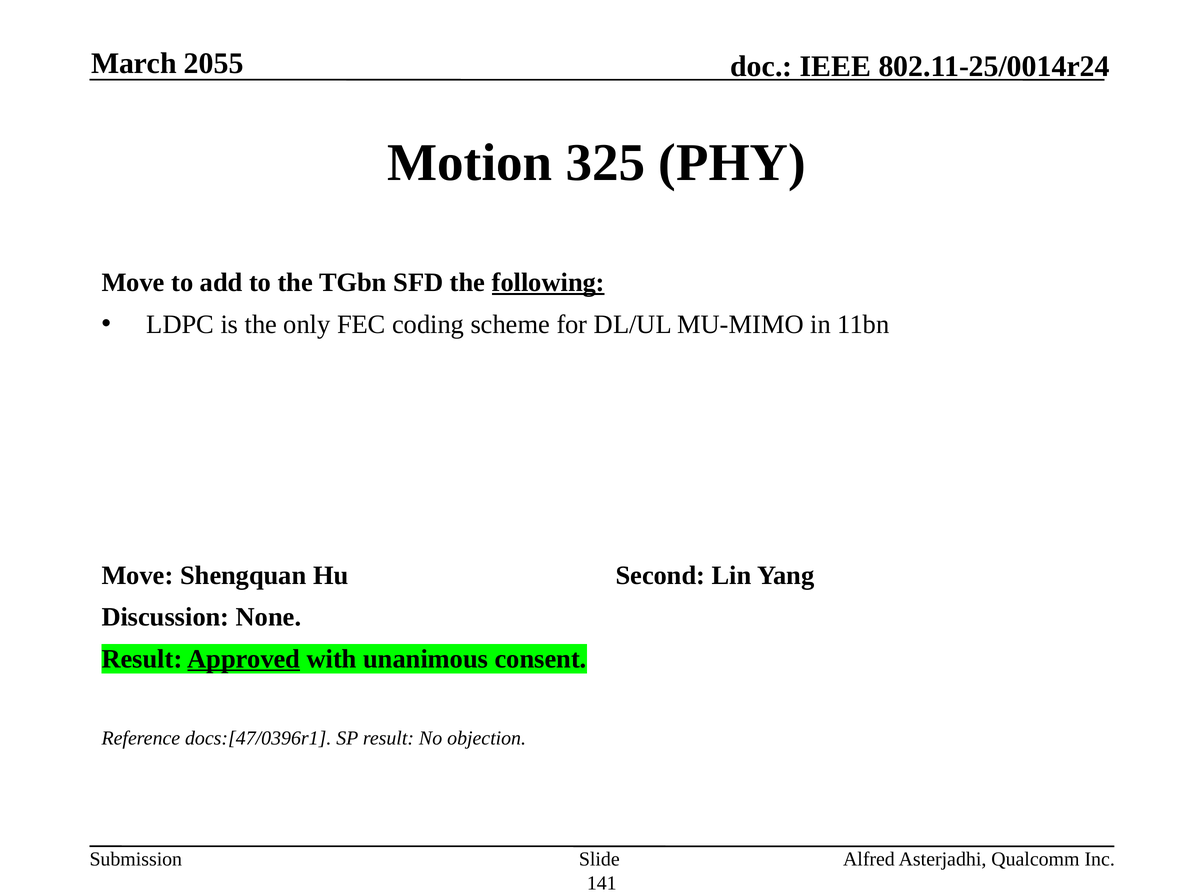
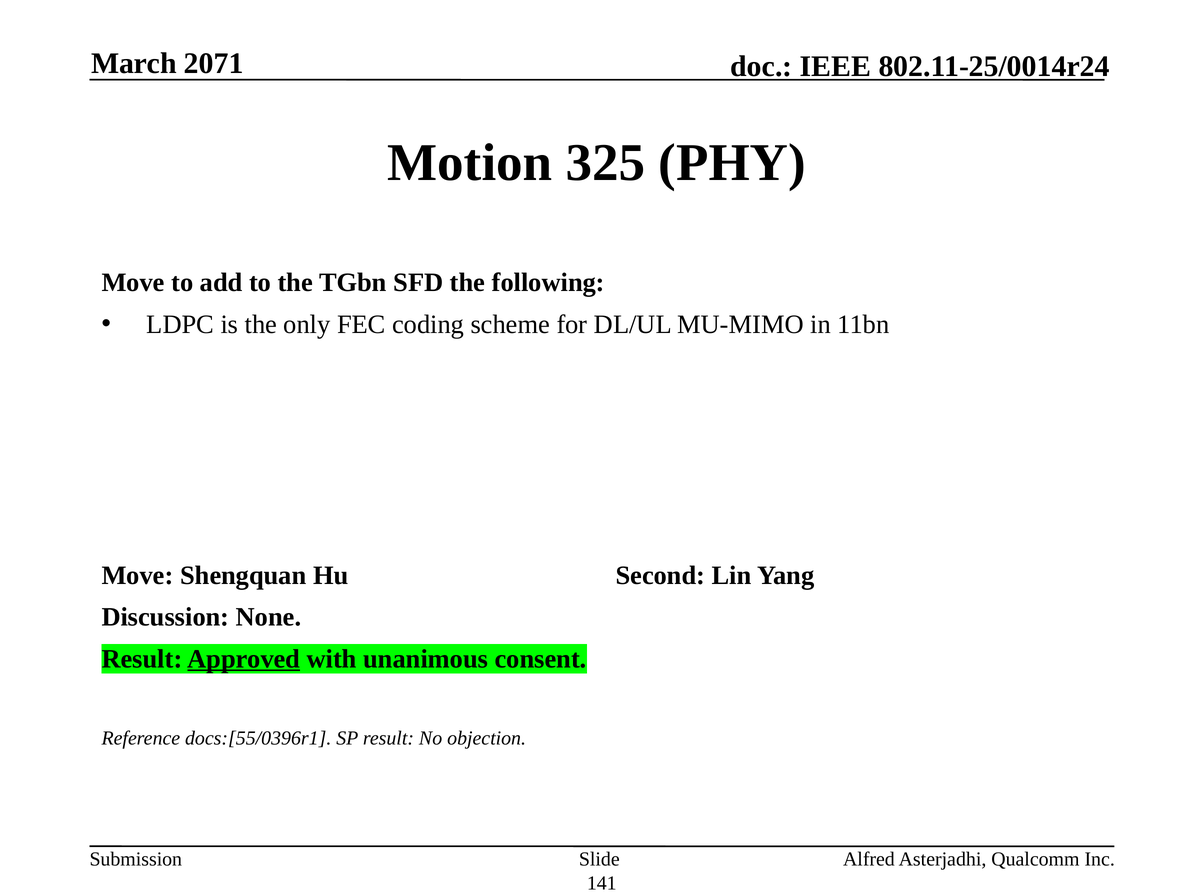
2055: 2055 -> 2071 (214, 63)
following underline: present -> none (548, 282)
docs:[47/0396r1: docs:[47/0396r1 -> docs:[55/0396r1 (258, 738)
